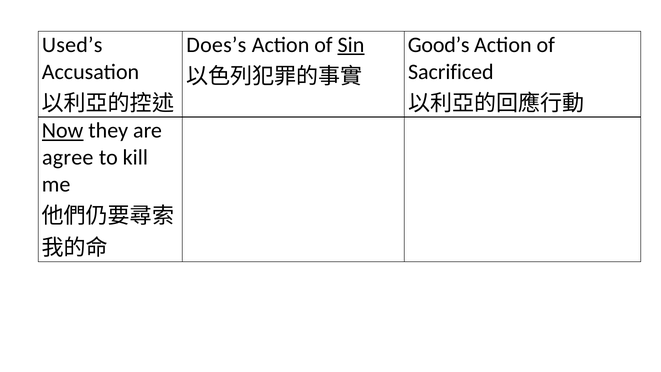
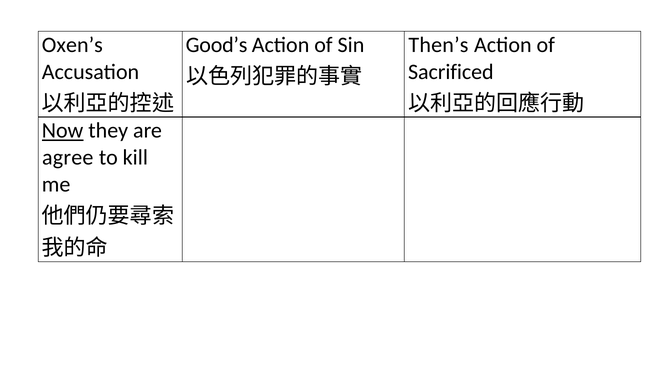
Used’s: Used’s -> Oxen’s (72, 45)
Does’s: Does’s -> Good’s (217, 45)
Sin underline: present -> none (351, 45)
Good’s: Good’s -> Then’s (438, 45)
